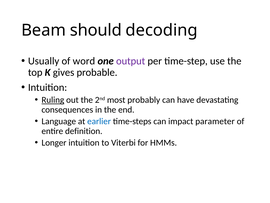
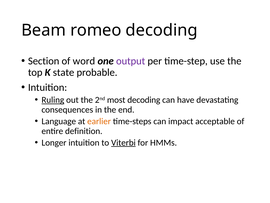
should: should -> romeo (96, 30)
Usually: Usually -> Section (44, 61)
gives: gives -> state (64, 72)
most probably: probably -> decoding (144, 100)
earlier colour: blue -> orange (99, 121)
parameter: parameter -> acceptable (215, 121)
Viterbi underline: none -> present (123, 142)
